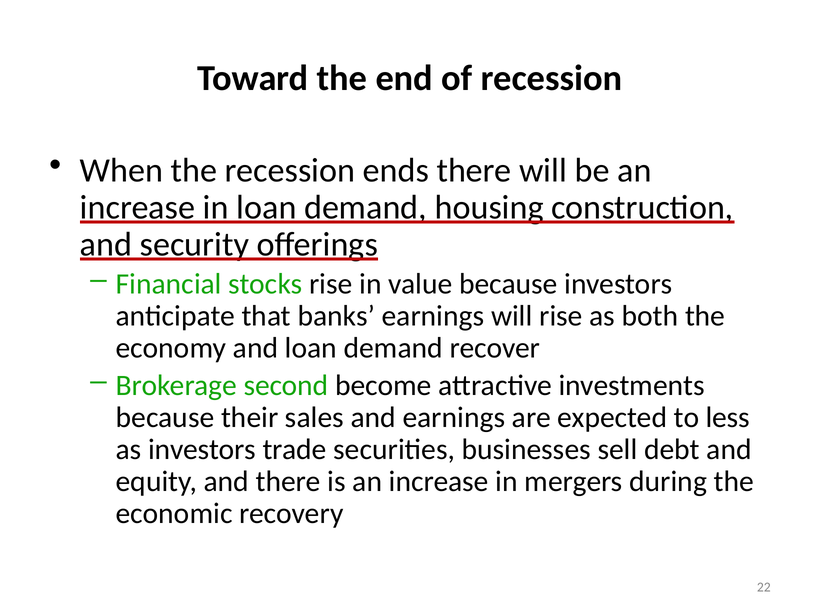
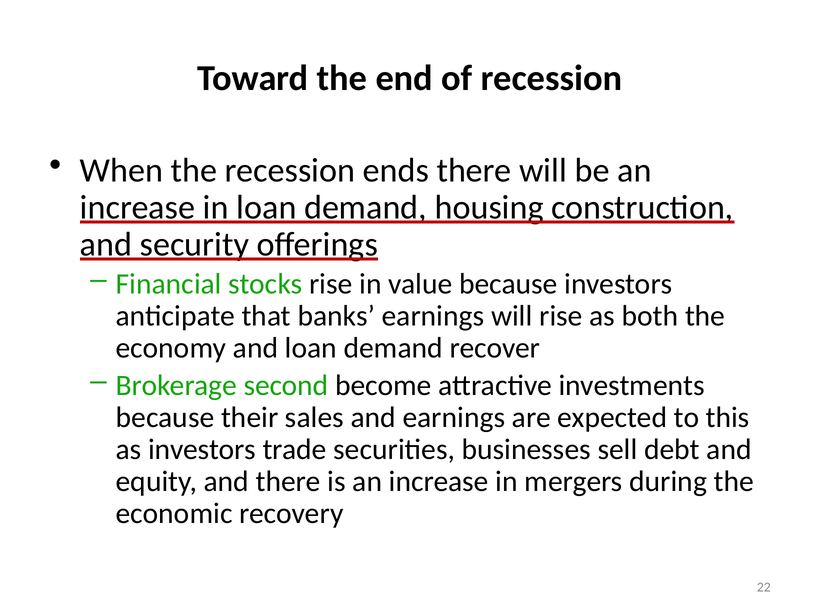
less: less -> this (728, 417)
